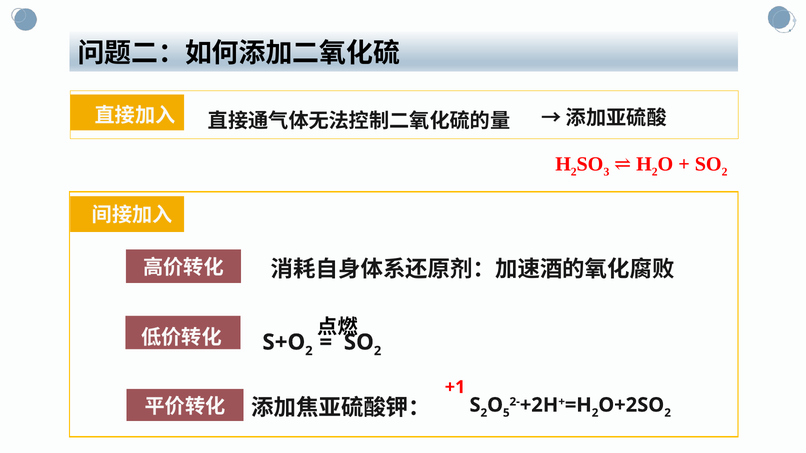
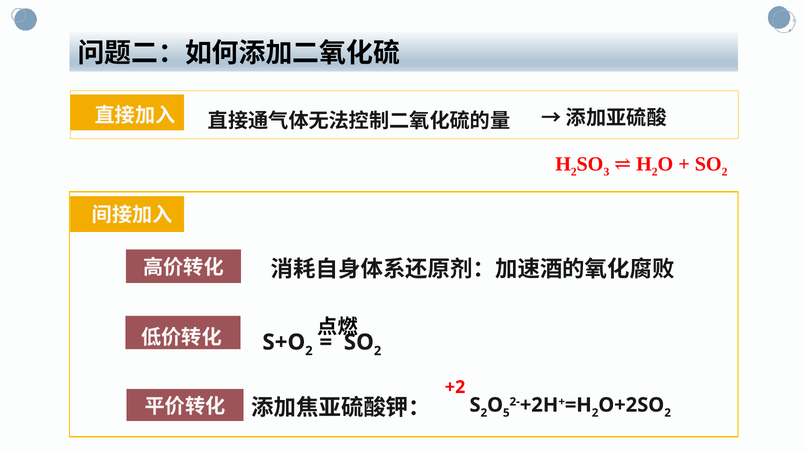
+1: +1 -> +2 (455, 387)
